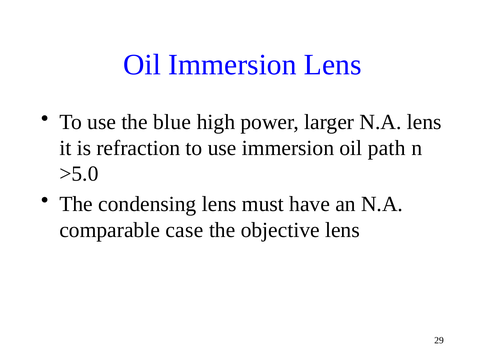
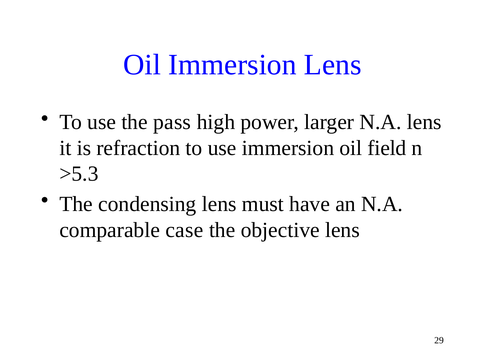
blue: blue -> pass (172, 122)
path: path -> field (387, 148)
>5.0: >5.0 -> >5.3 (79, 174)
